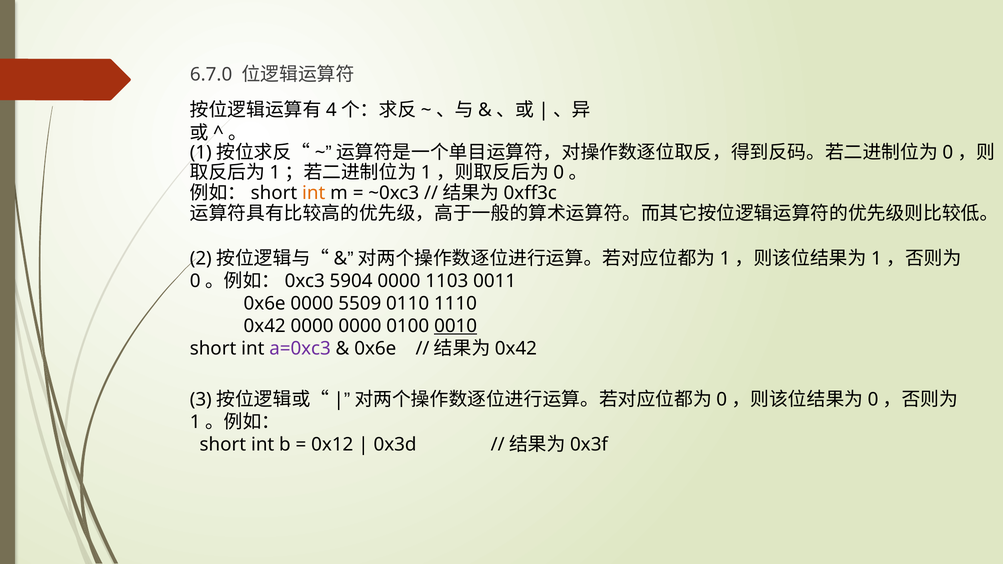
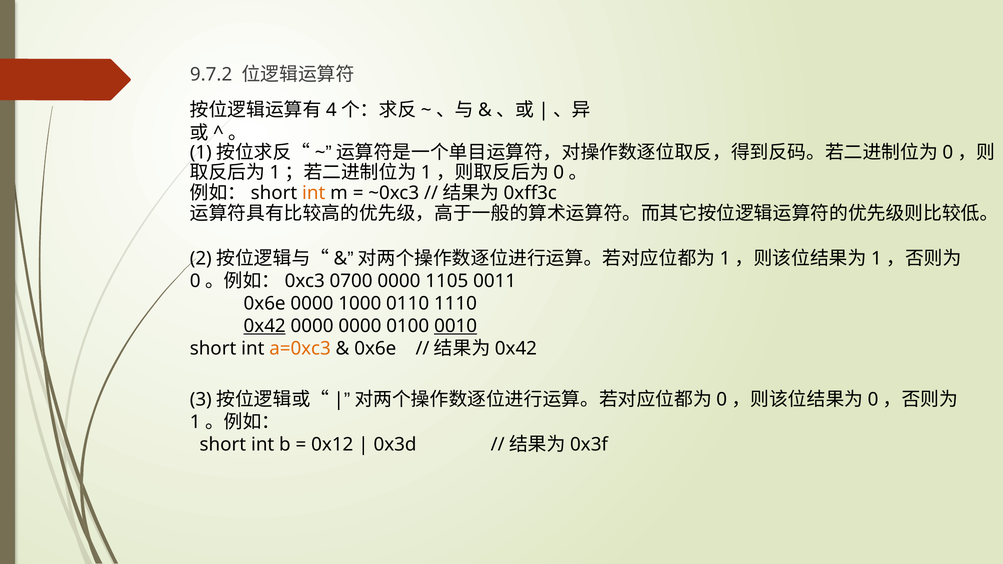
6.7.0: 6.7.0 -> 9.7.2 (211, 74)
5904: 5904 -> 0700 (351, 281)
1103: 1103 -> 1105 (447, 281)
5509: 5509 -> 1000 (360, 304)
0x42 underline: none -> present (265, 326)
a=0xc3 colour: purple -> orange (300, 349)
